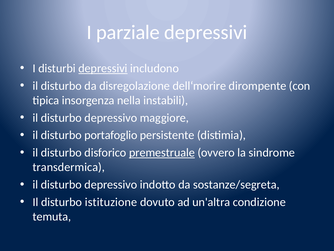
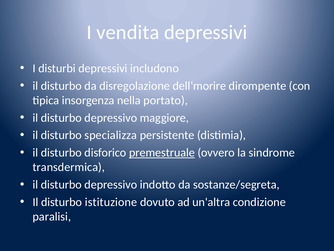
parziale: parziale -> vendita (128, 32)
depressivi underline: present -> none (103, 68)
instabili: instabili -> portato (166, 100)
portafoglio: portafoglio -> specializza (111, 135)
temuta: temuta -> paralisi (52, 216)
